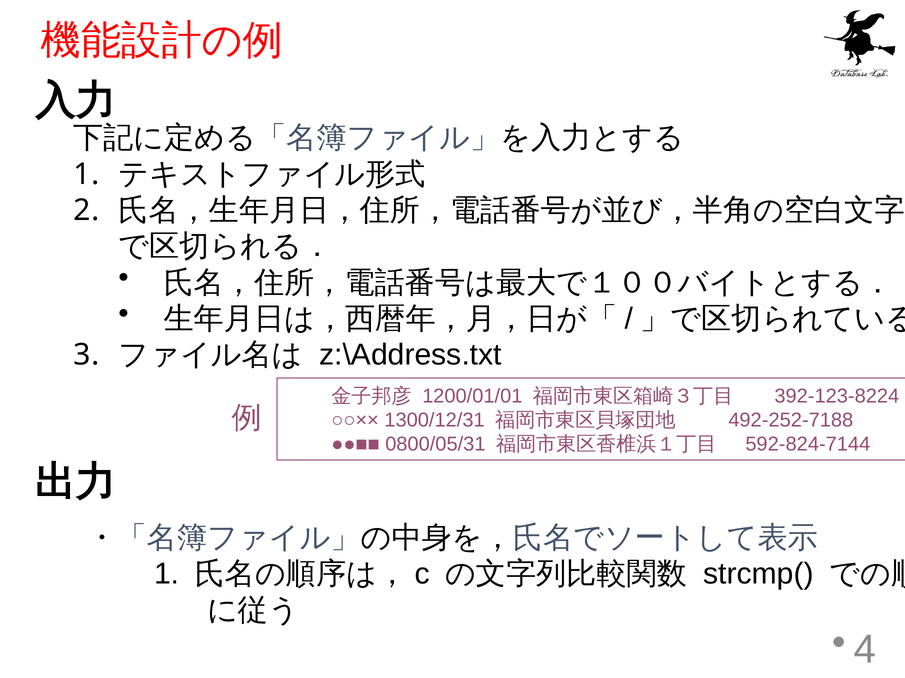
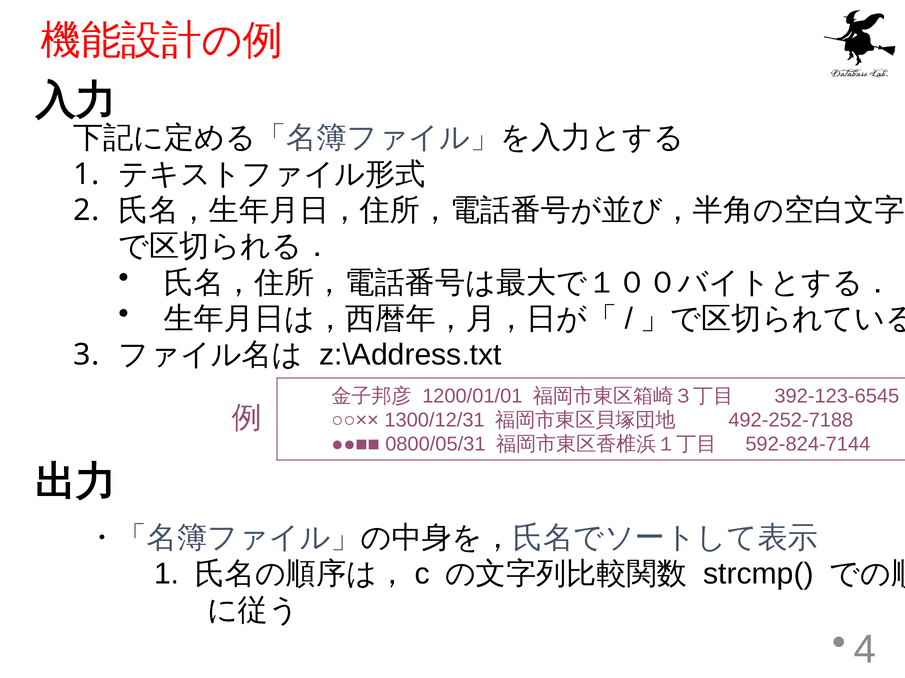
392-123-8224: 392-123-8224 -> 392-123-6545 (837, 396)
